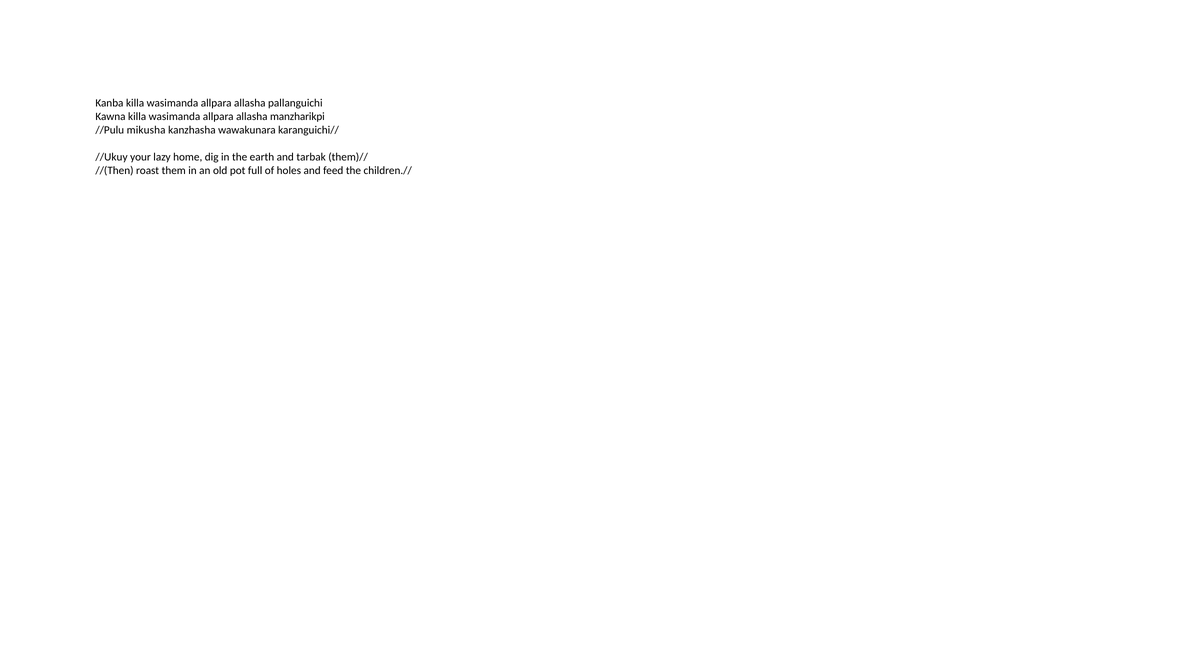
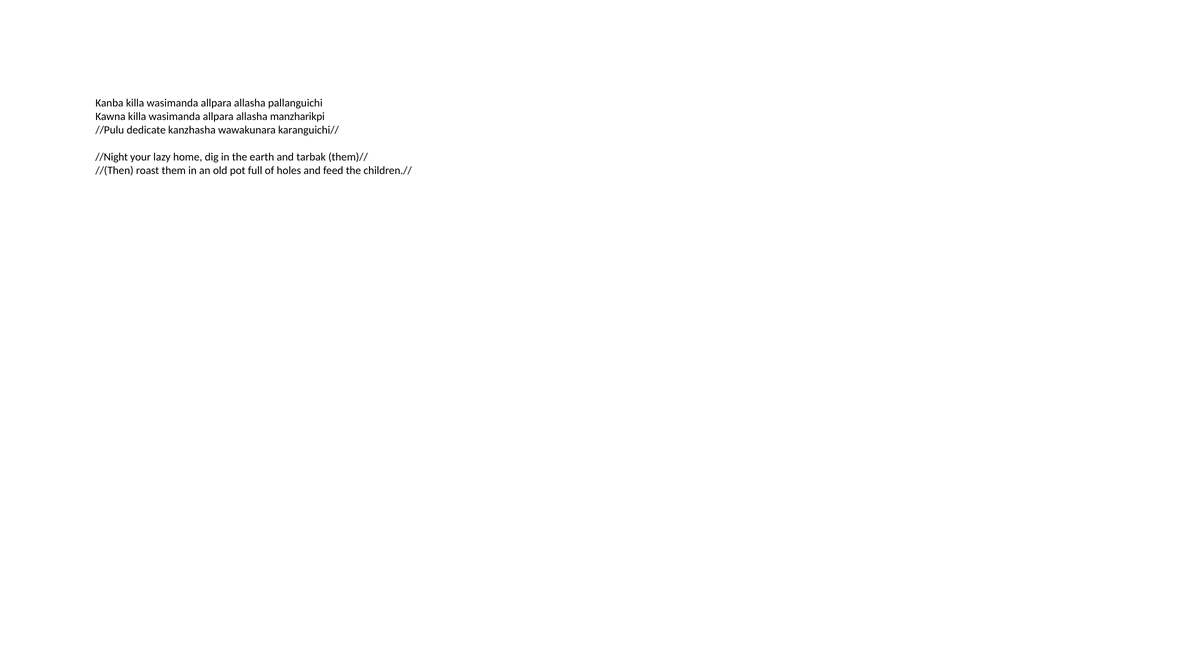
mikusha: mikusha -> dedicate (146, 130)
//Ukuy: //Ukuy -> //Night (112, 157)
